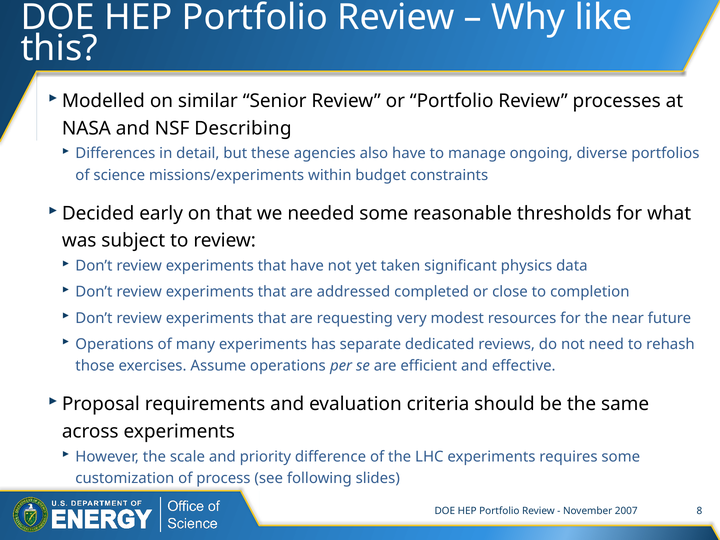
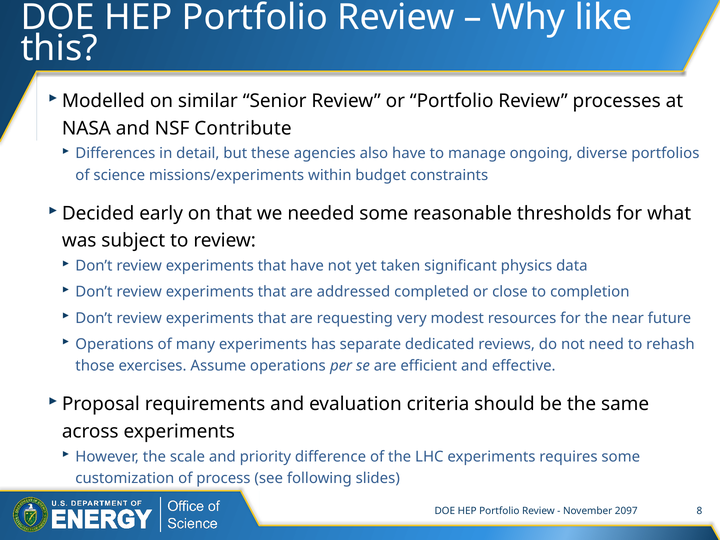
Describing: Describing -> Contribute (243, 128)
2007: 2007 -> 2097 (626, 511)
